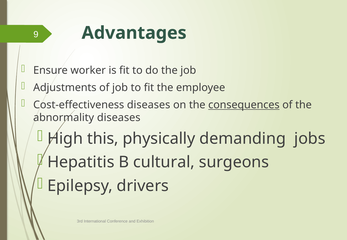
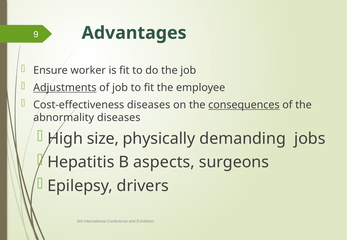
Adjustments underline: none -> present (65, 88)
this: this -> size (103, 139)
cultural: cultural -> aspects (164, 162)
